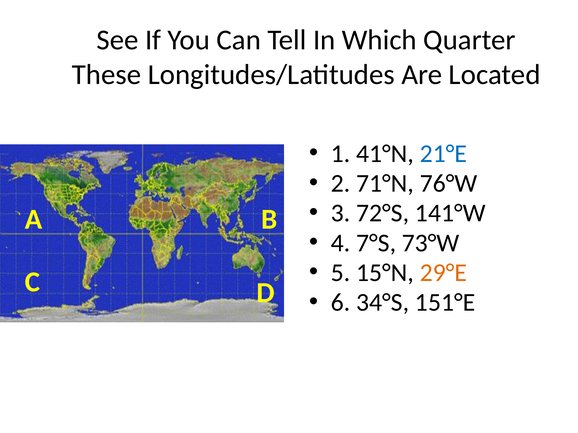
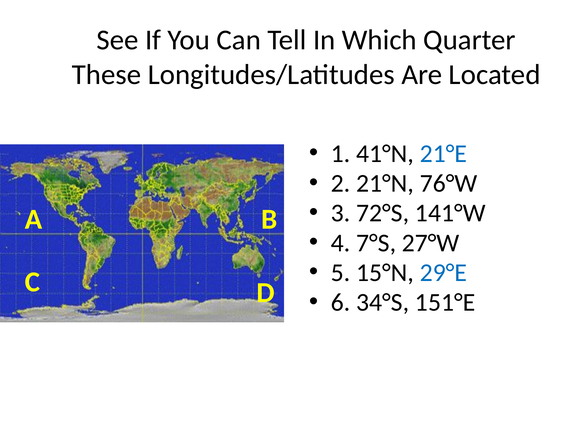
71°N: 71°N -> 21°N (385, 184)
73°W: 73°W -> 27°W (431, 243)
29°E colour: orange -> blue (443, 273)
